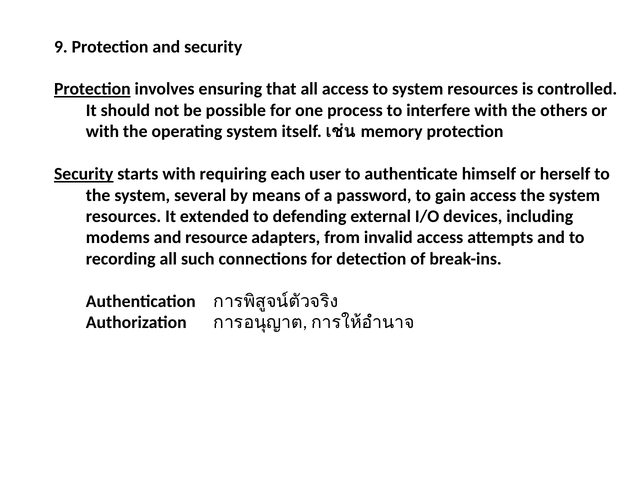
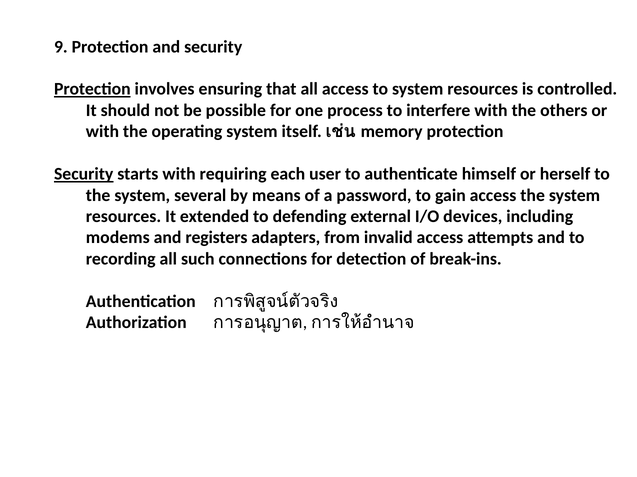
resource: resource -> registers (216, 238)
